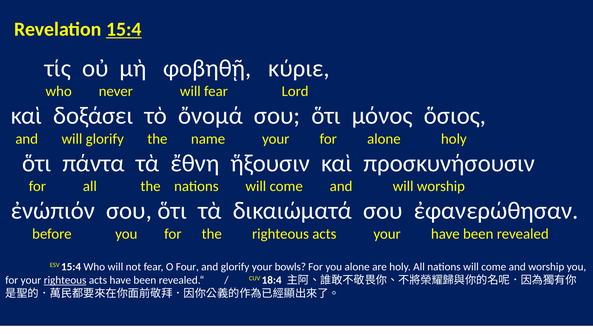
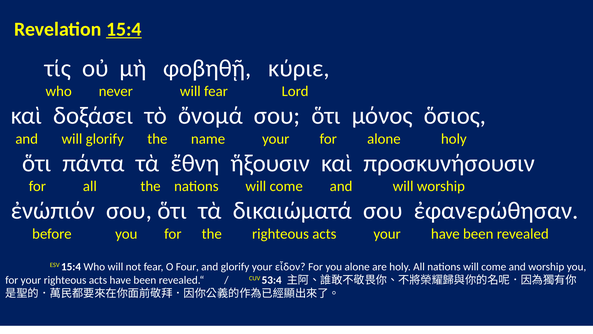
bowls: bowls -> εἶδον (290, 267)
righteous underline: present -> none (65, 281)
18:4: 18:4 -> 53:4 (272, 281)
